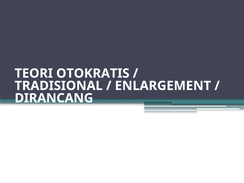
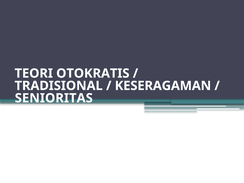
ENLARGEMENT: ENLARGEMENT -> KESERAGAMAN (163, 86)
DIRANCANG: DIRANCANG -> SENIORITAS (54, 98)
